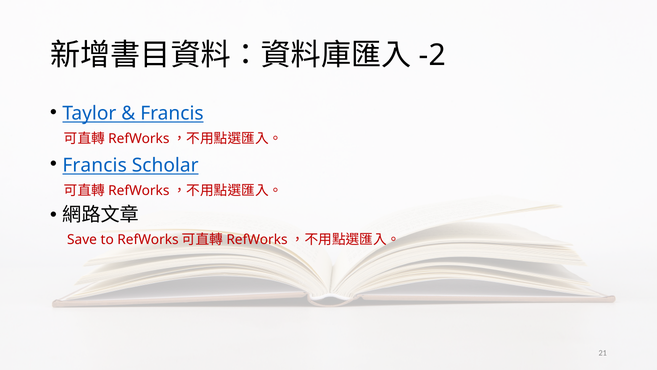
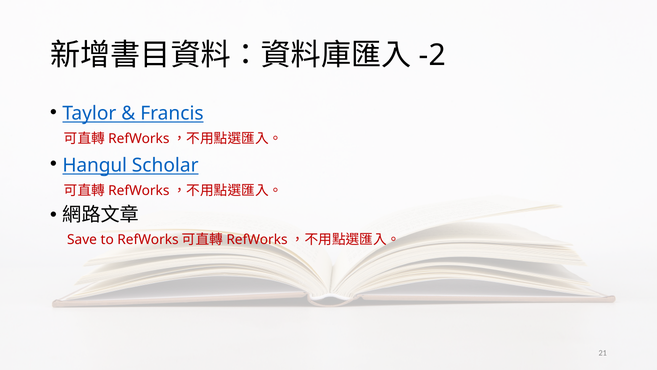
Francis: Francis -> Hangul (95, 165)
